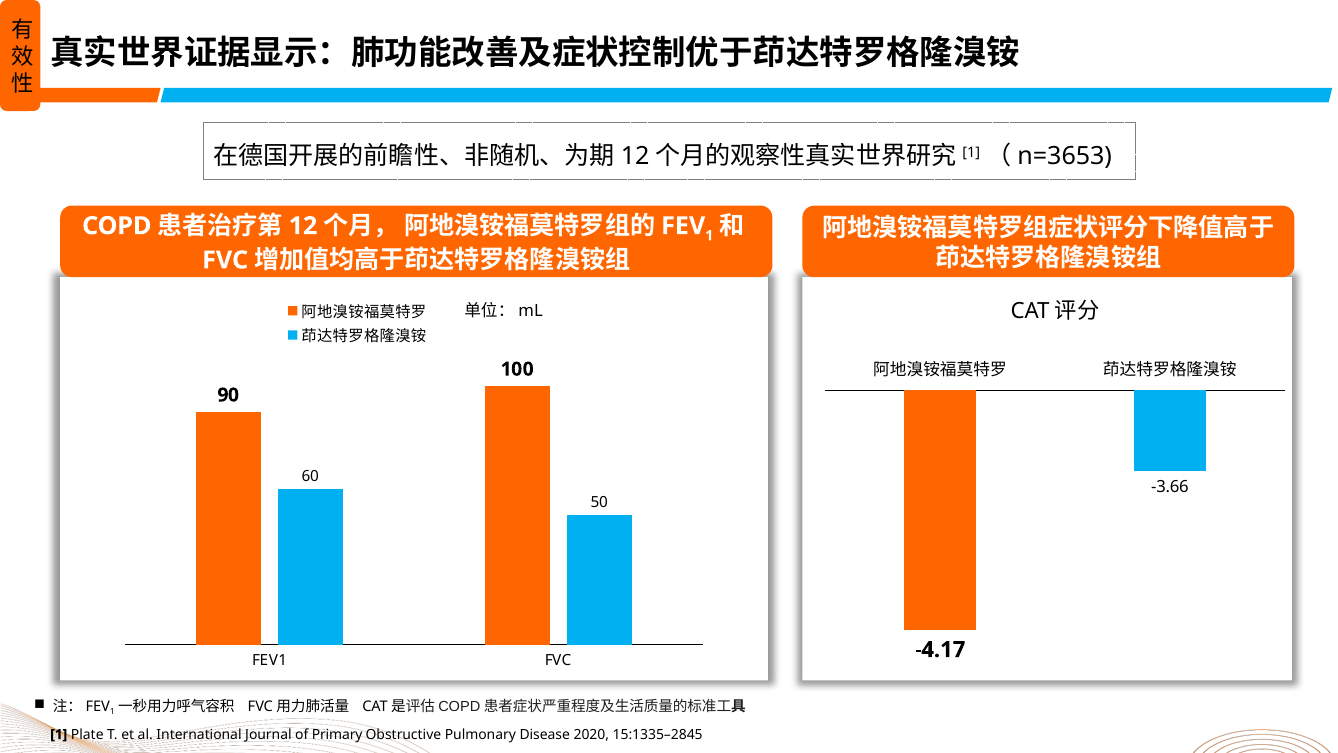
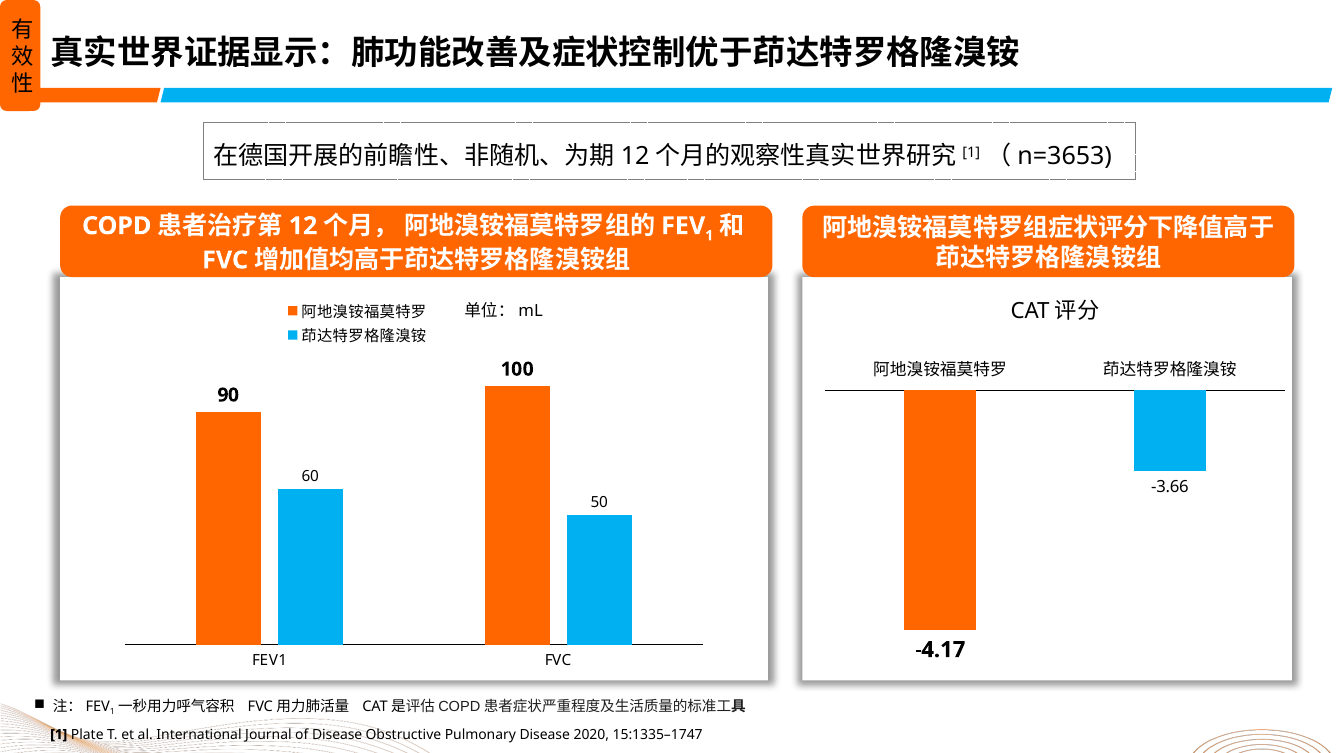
of Primary: Primary -> Disease (337, 734)
15:1335–2845: 15:1335–2845 -> 15:1335–1747 (658, 734)
